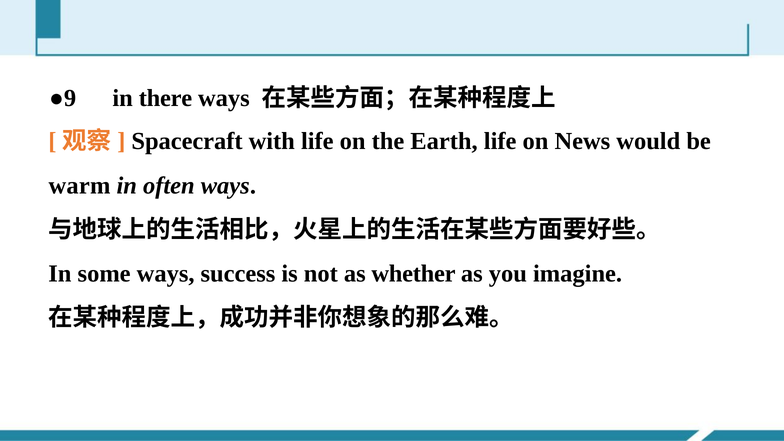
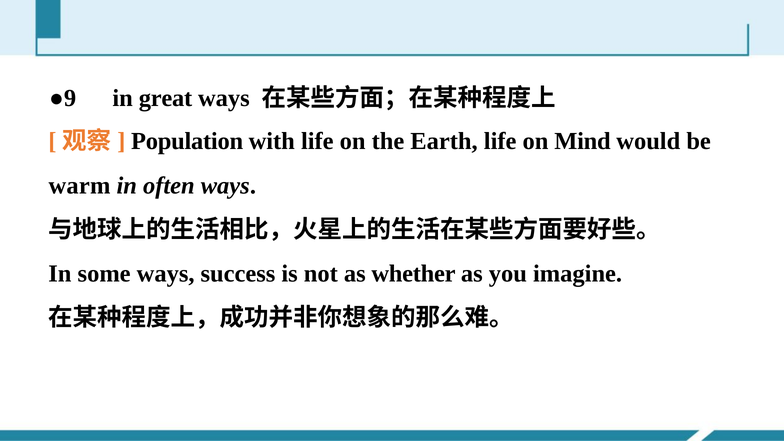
there: there -> great (165, 98)
Spacecraft: Spacecraft -> Population (187, 141)
News: News -> Mind (583, 141)
